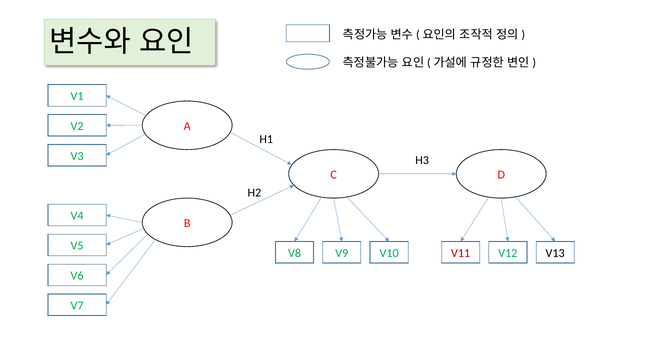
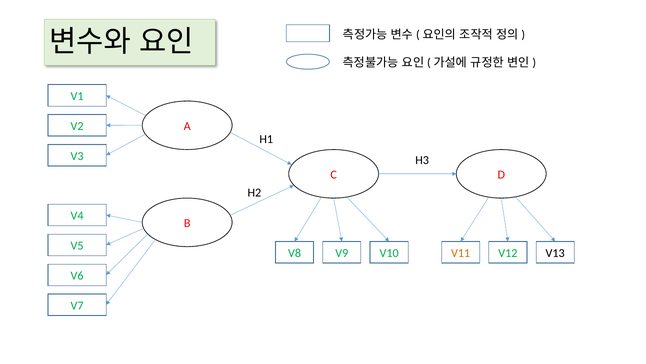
V11 colour: red -> orange (461, 253)
